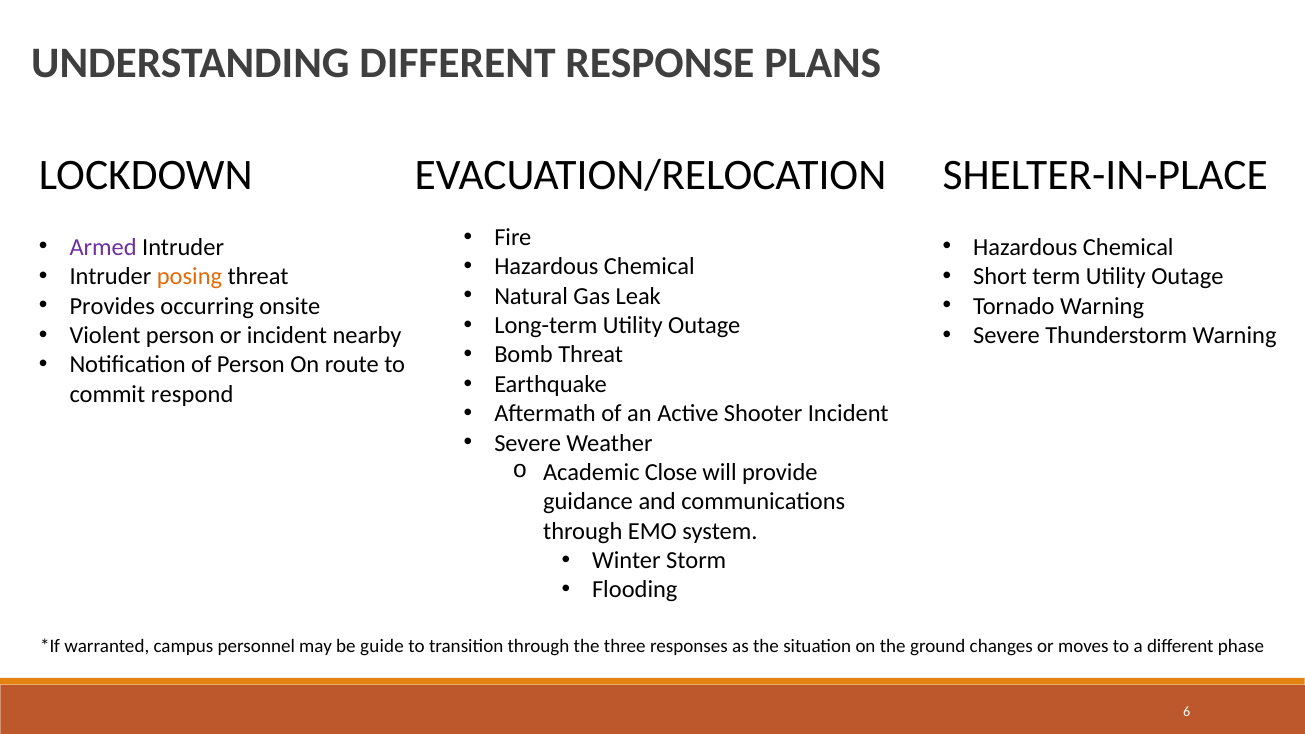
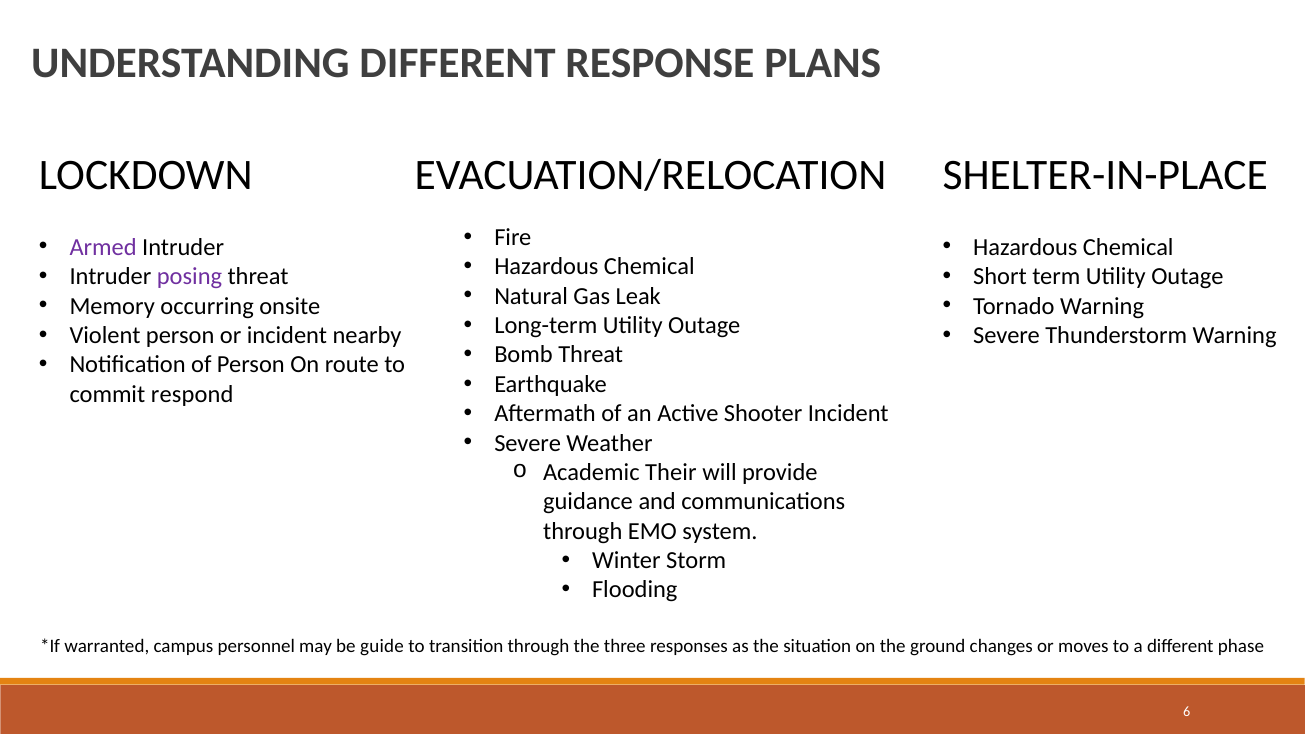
posing colour: orange -> purple (189, 277)
Provides: Provides -> Memory (112, 306)
Close: Close -> Their (671, 472)
